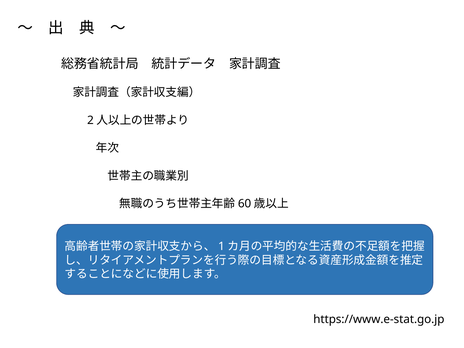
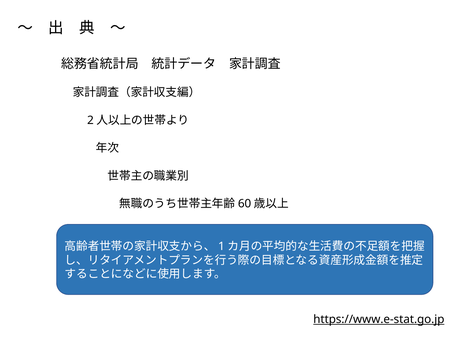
https://www.e-stat.go.jp underline: none -> present (379, 319)
